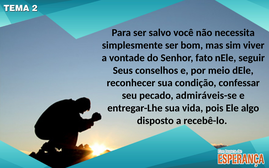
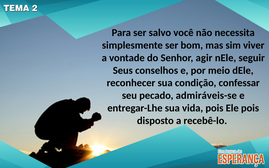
fato: fato -> agir (204, 58)
Ele algo: algo -> pois (250, 108)
